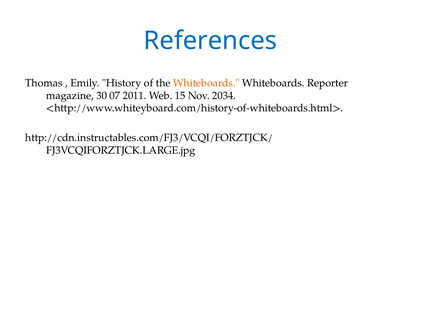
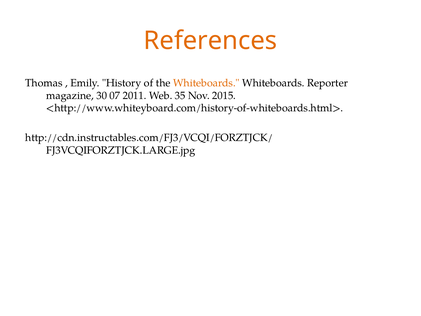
References colour: blue -> orange (210, 41)
15: 15 -> 35 (180, 95)
2034: 2034 -> 2015 (224, 95)
